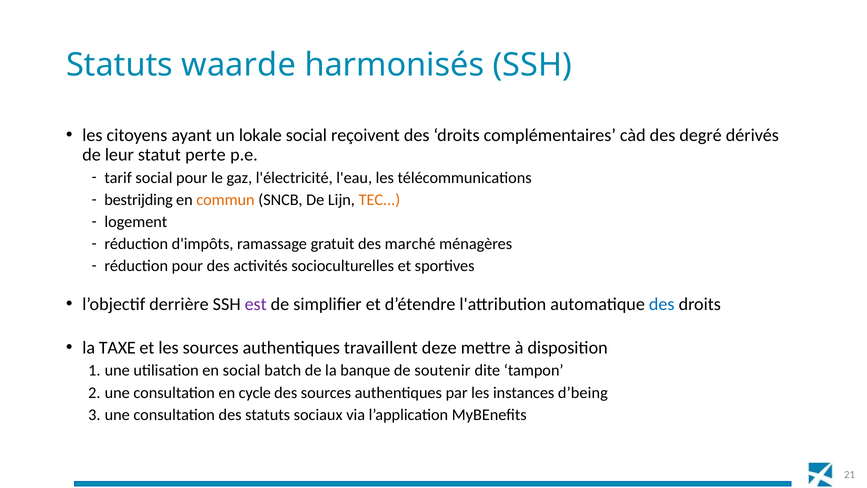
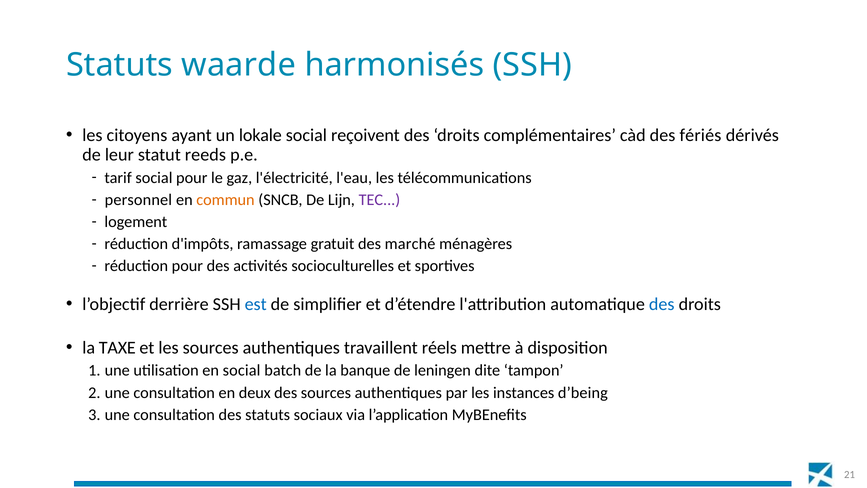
degré: degré -> fériés (700, 135)
perte: perte -> reeds (205, 155)
bestrijding: bestrijding -> personnel (138, 200)
TEC colour: orange -> purple (379, 200)
est colour: purple -> blue (256, 304)
deze: deze -> réels (439, 347)
soutenir: soutenir -> leningen (443, 370)
cycle: cycle -> deux (255, 392)
